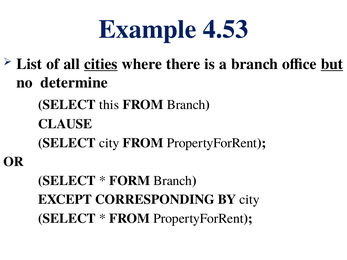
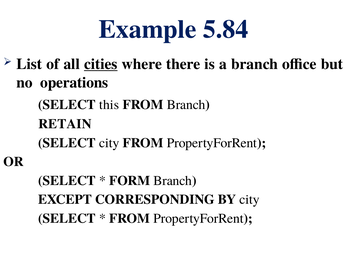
4.53: 4.53 -> 5.84 (226, 29)
but underline: present -> none (332, 64)
determine: determine -> operations (74, 83)
CLAUSE: CLAUSE -> RETAIN (65, 124)
